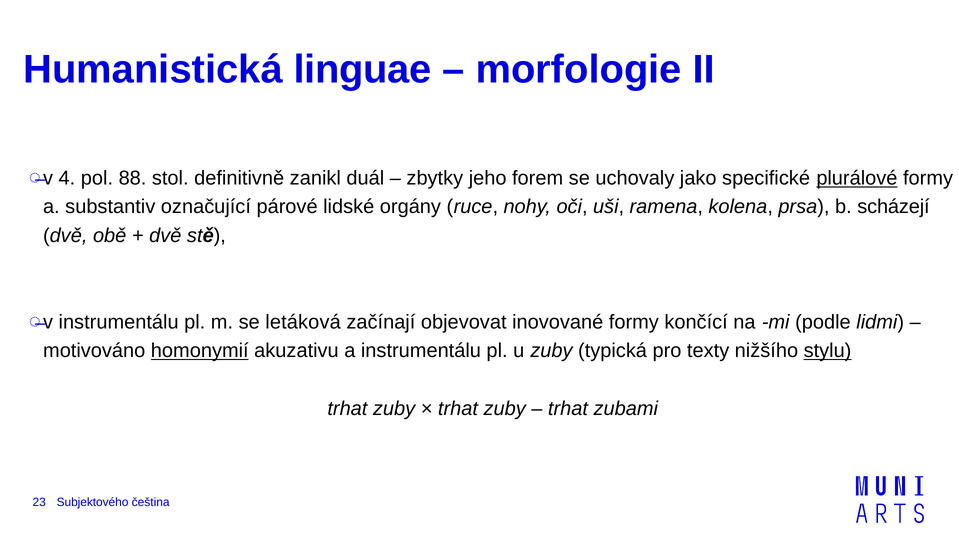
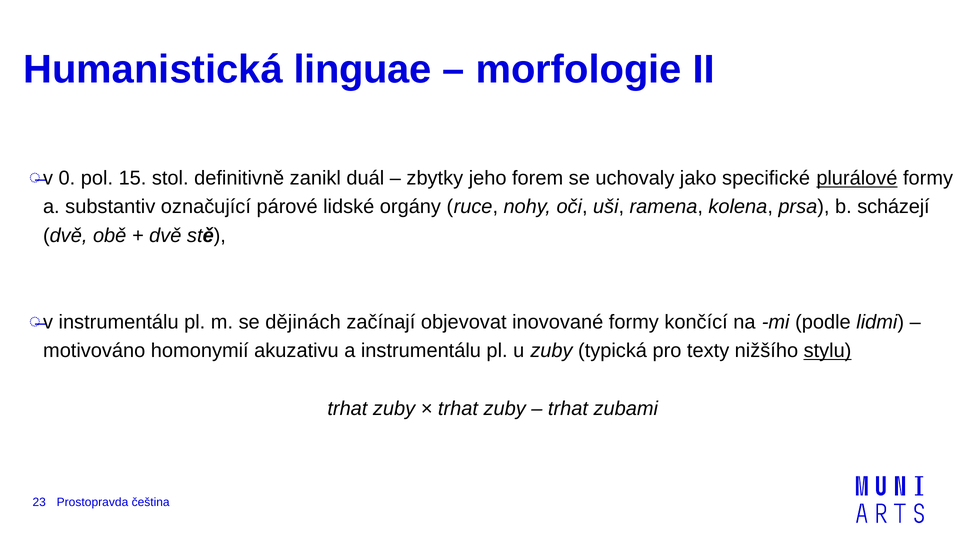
4: 4 -> 0 (67, 178)
88: 88 -> 15 (132, 178)
letáková: letáková -> dějinách (303, 322)
homonymií underline: present -> none (200, 351)
Subjektového: Subjektového -> Prostopravda (92, 502)
